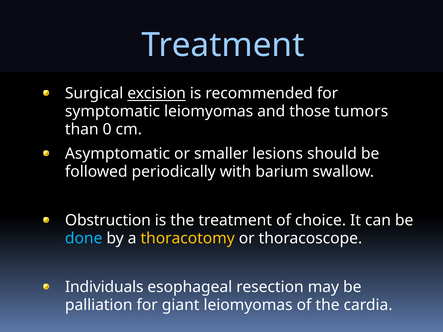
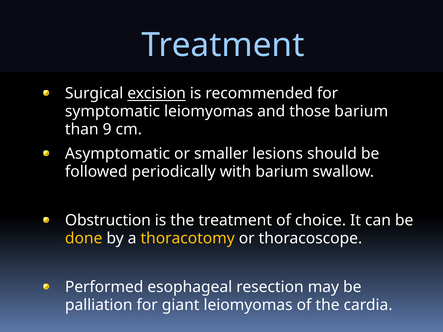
those tumors: tumors -> barium (361, 111)
0: 0 -> 9 (107, 130)
done colour: light blue -> yellow (84, 239)
Individuals: Individuals -> Performed (104, 287)
